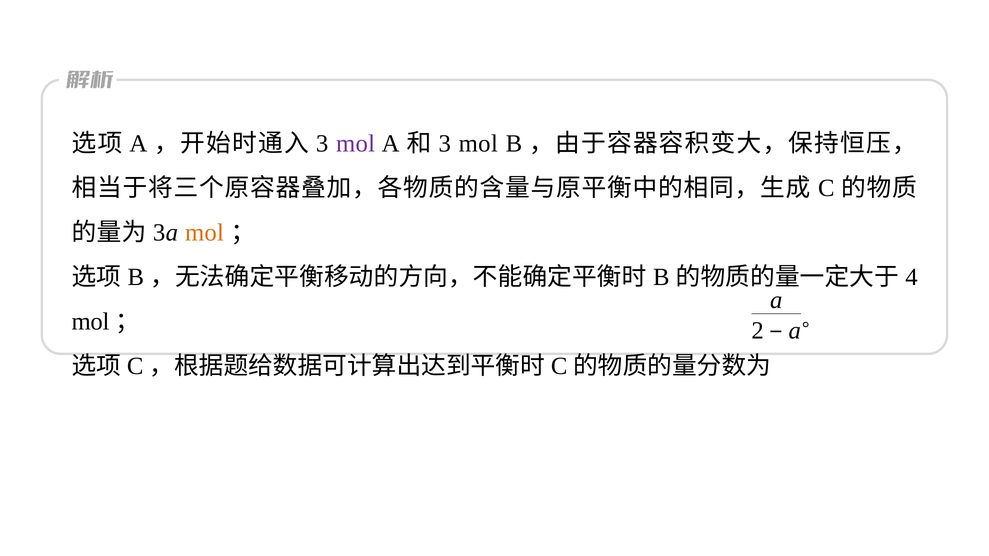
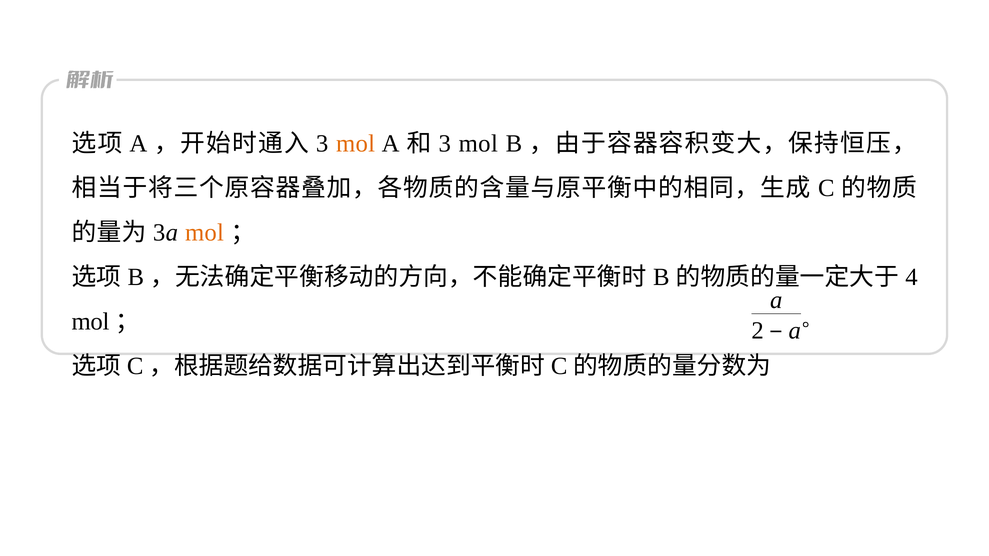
mol colour: purple -> orange (356, 144)
